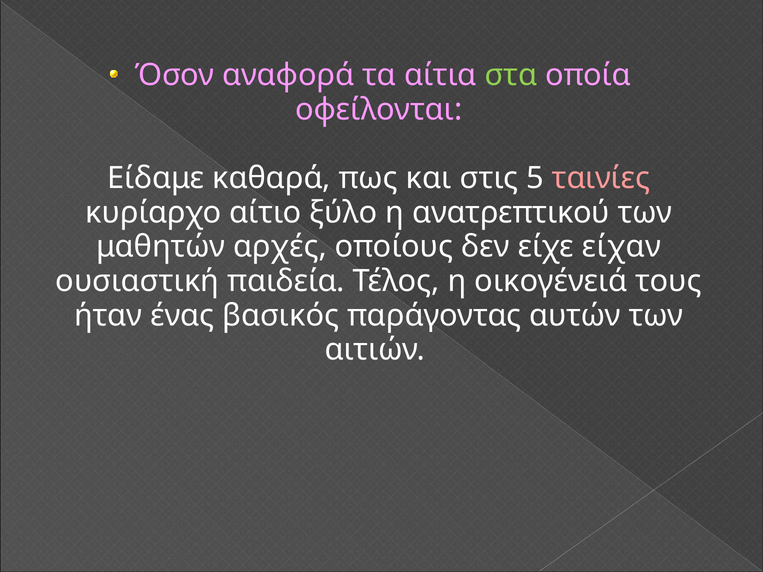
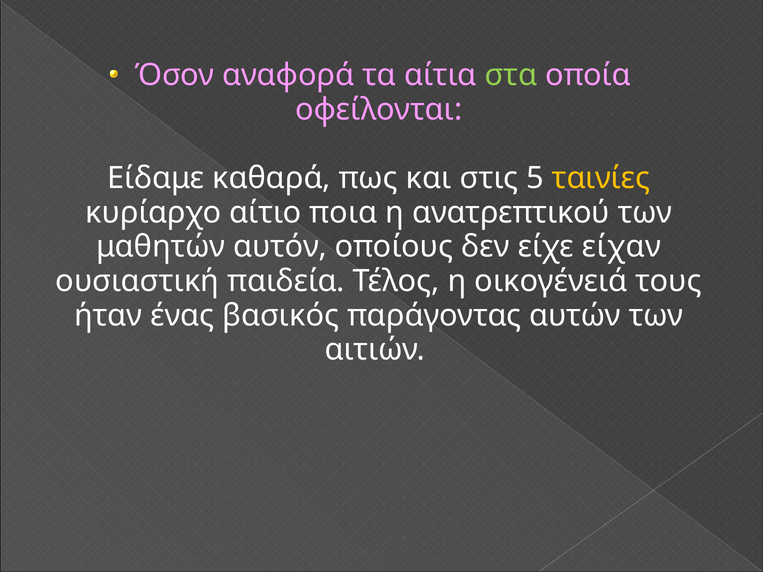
ταινίες colour: pink -> yellow (601, 178)
ξύλο: ξύλο -> ποια (343, 213)
αρχές: αρχές -> αυτόν (280, 247)
